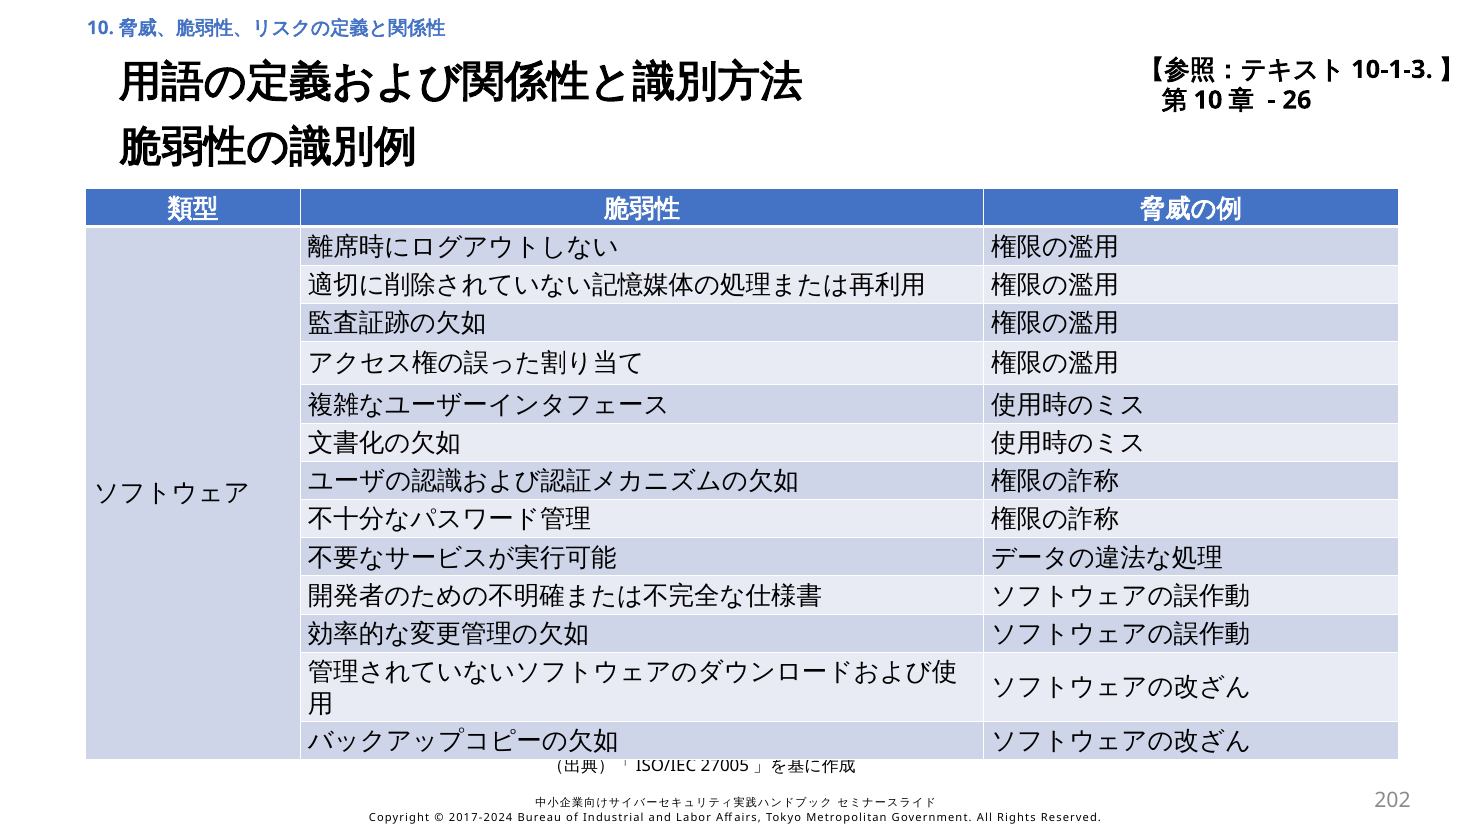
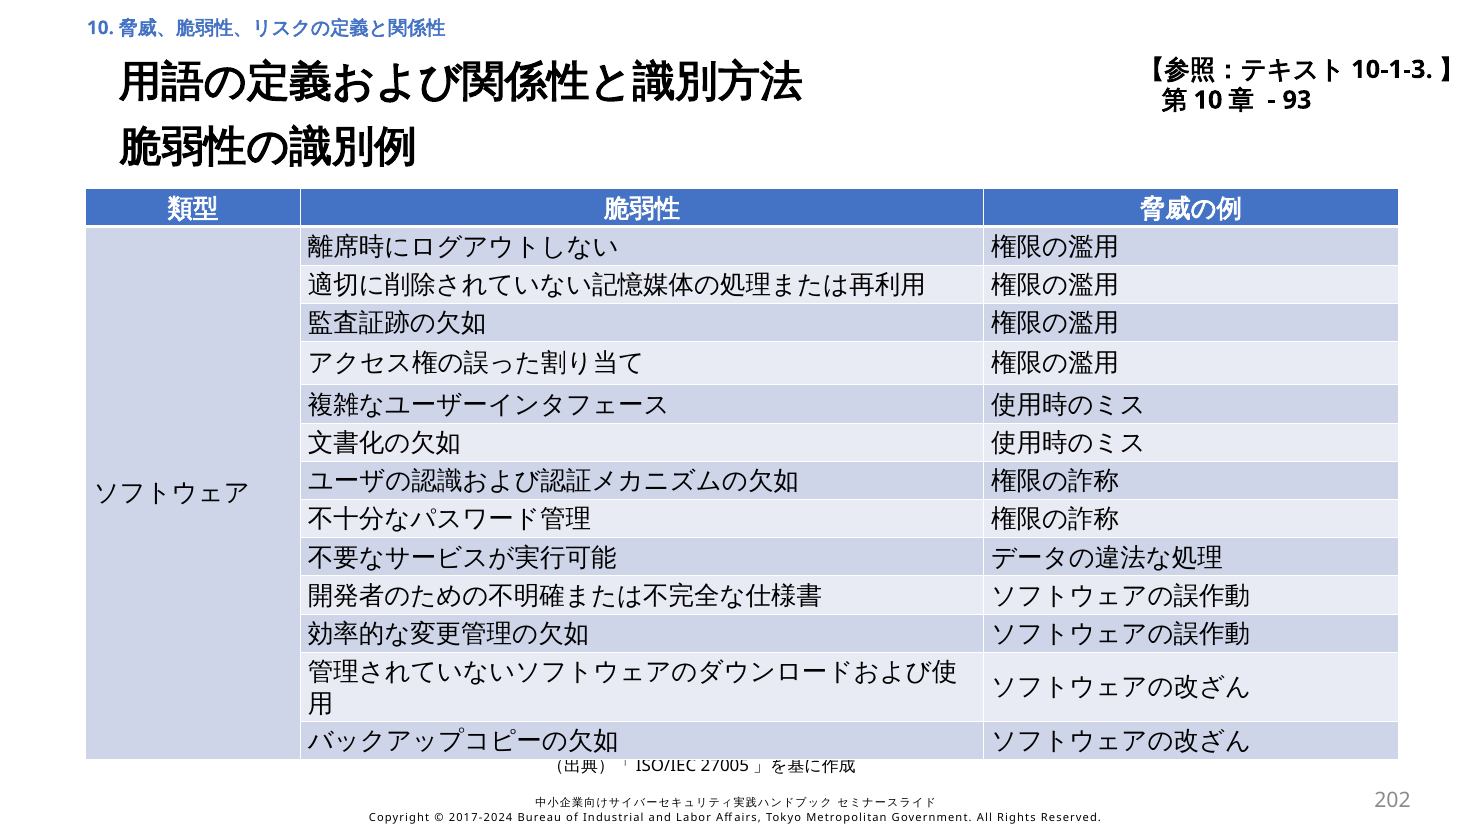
26: 26 -> 93 (1297, 100)
